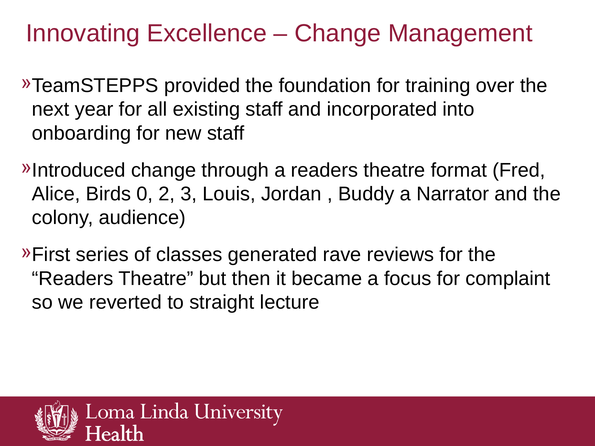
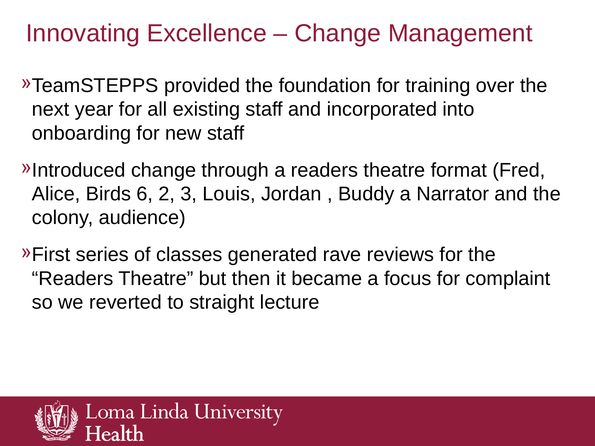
0: 0 -> 6 (145, 194)
